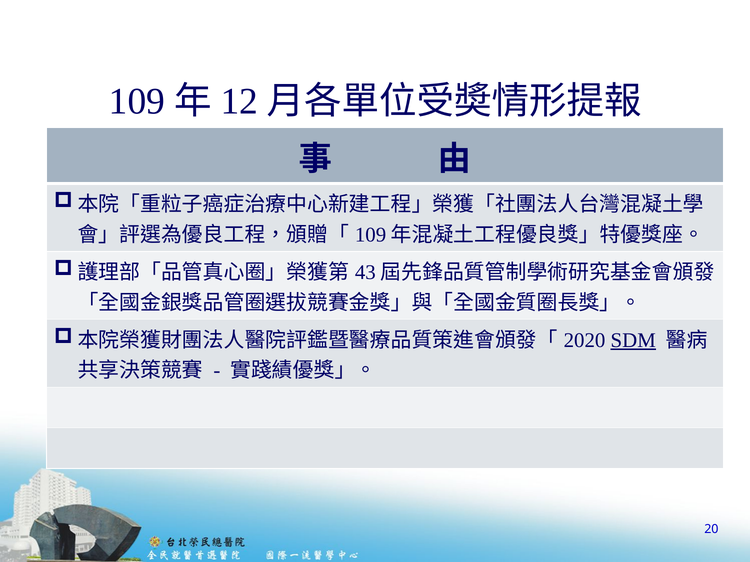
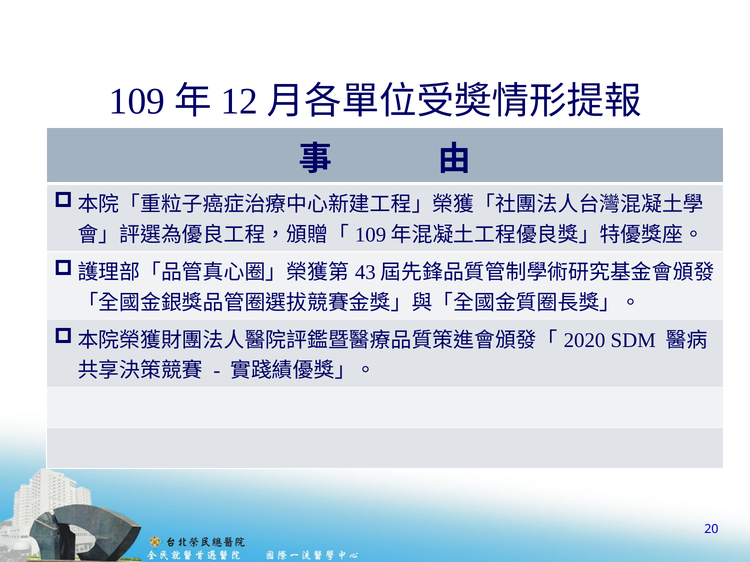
SDM underline: present -> none (633, 341)
